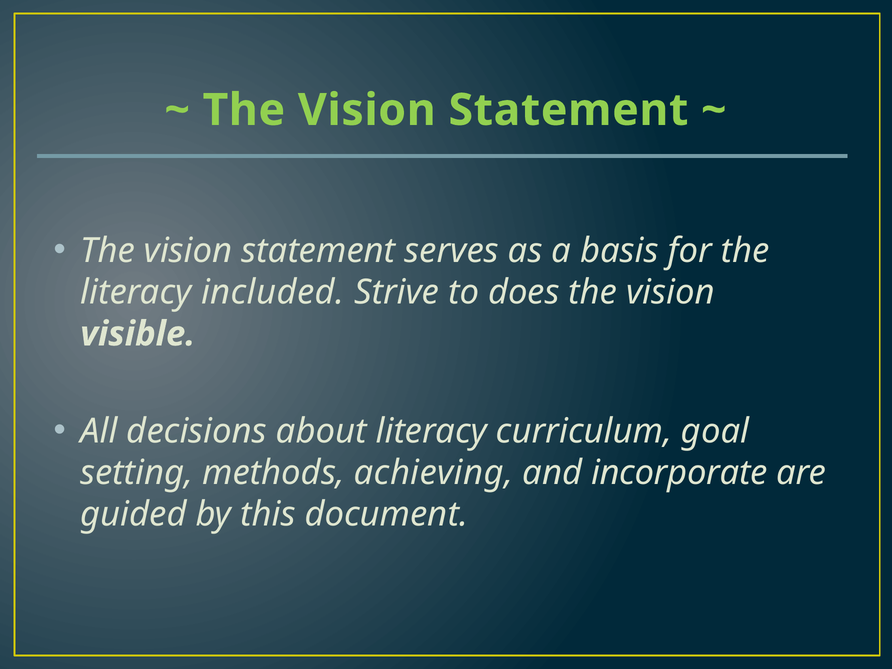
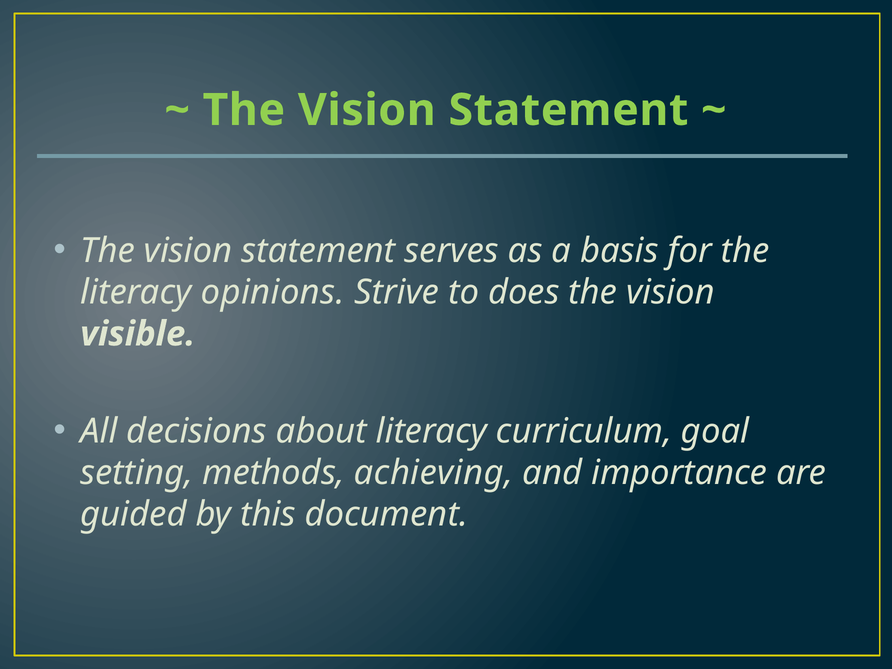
included: included -> opinions (273, 292)
incorporate: incorporate -> importance (679, 473)
